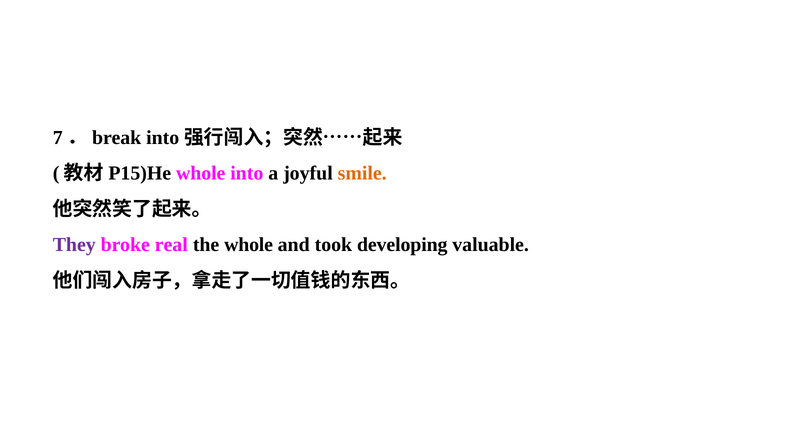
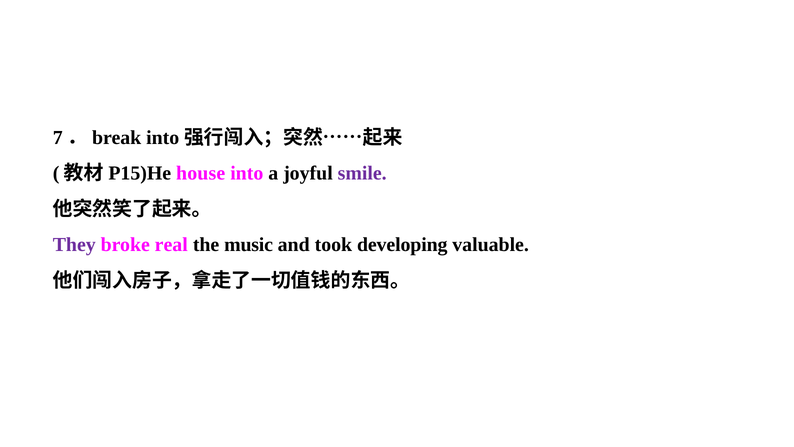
whole: whole -> house (201, 173)
smile colour: orange -> purple (362, 173)
the whole: whole -> music (249, 245)
